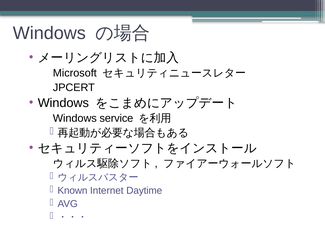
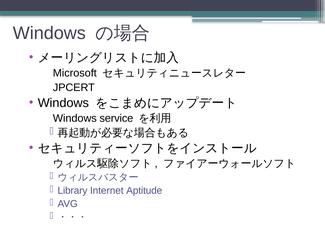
Known: Known -> Library (72, 190)
Daytime: Daytime -> Aptitude (144, 190)
